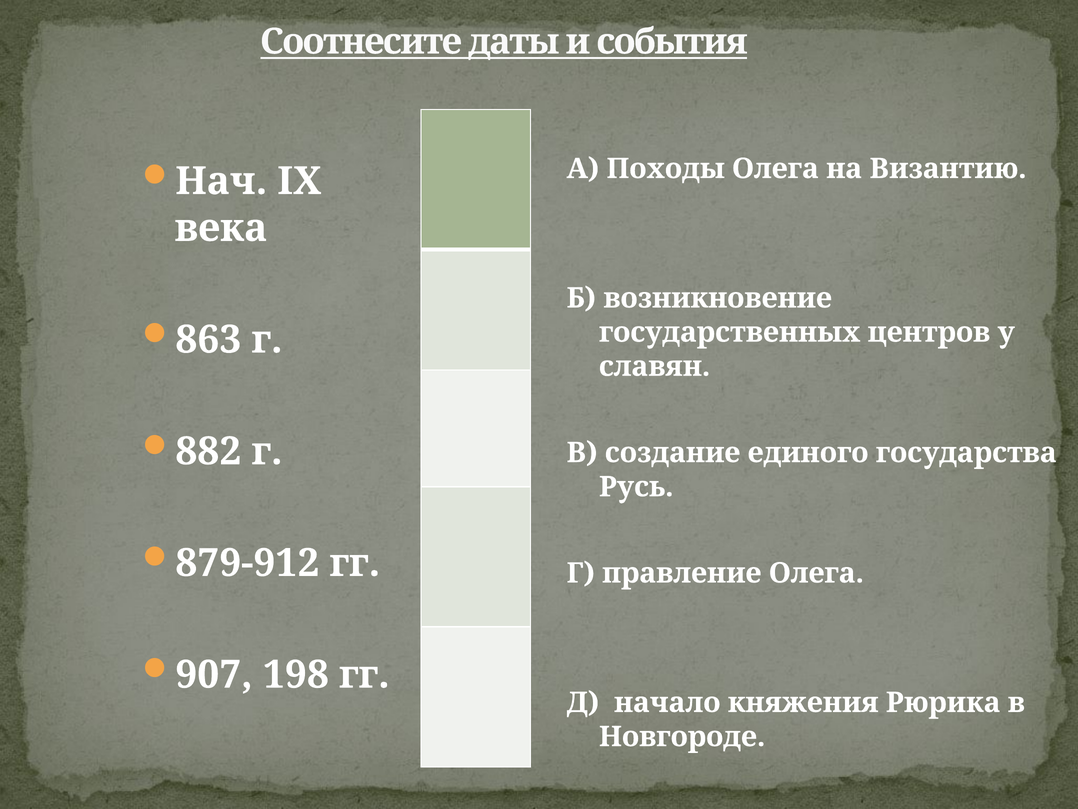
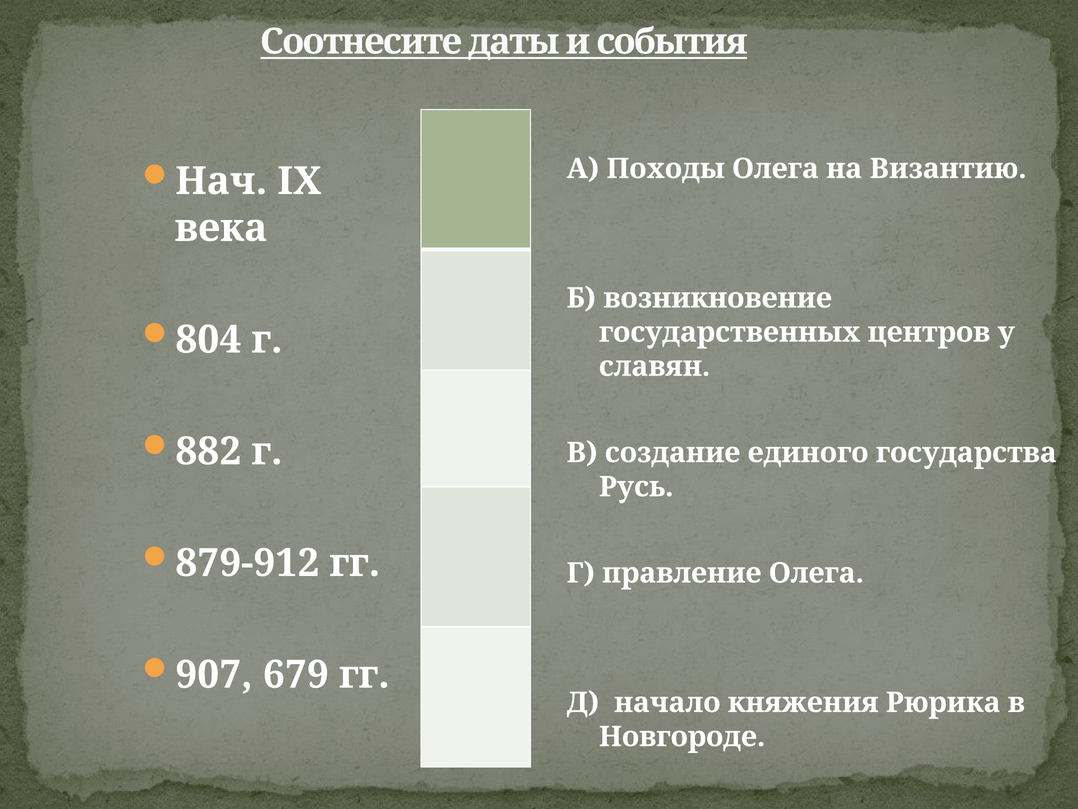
863: 863 -> 804 (208, 340)
198: 198 -> 679 (296, 674)
